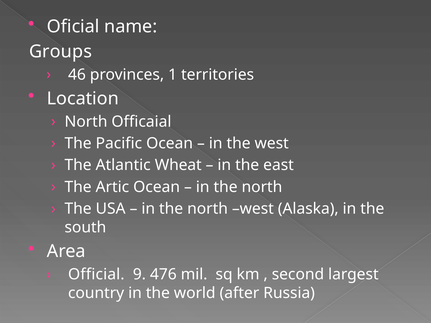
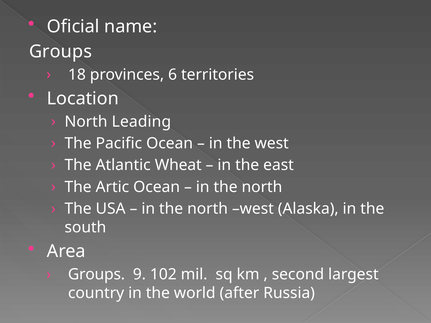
46: 46 -> 18 (77, 75)
1: 1 -> 6 (173, 75)
Officaial: Officaial -> Leading (141, 122)
Official: Official -> Groups (96, 275)
476: 476 -> 102 (163, 275)
